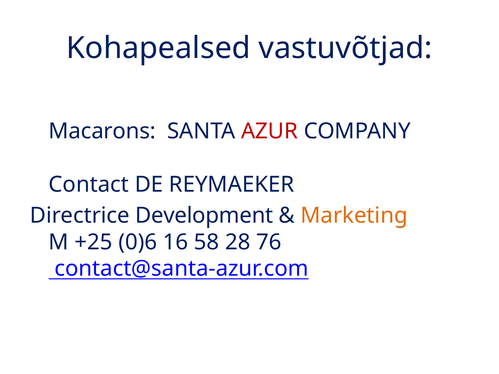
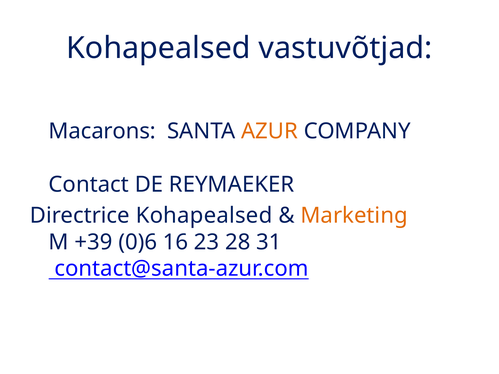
AZUR colour: red -> orange (269, 131)
Directrice Development: Development -> Kohapealsed (204, 216)
+25: +25 -> +39 (94, 242)
58: 58 -> 23 (207, 242)
76: 76 -> 31 (269, 242)
